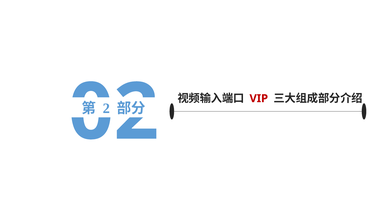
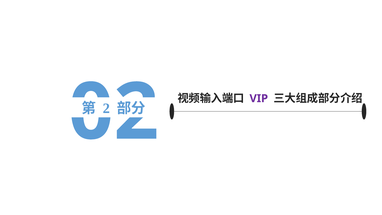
VIP colour: red -> purple (259, 98)
